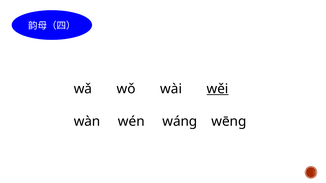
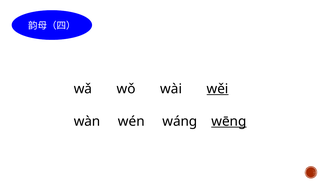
wēng underline: none -> present (229, 122)
